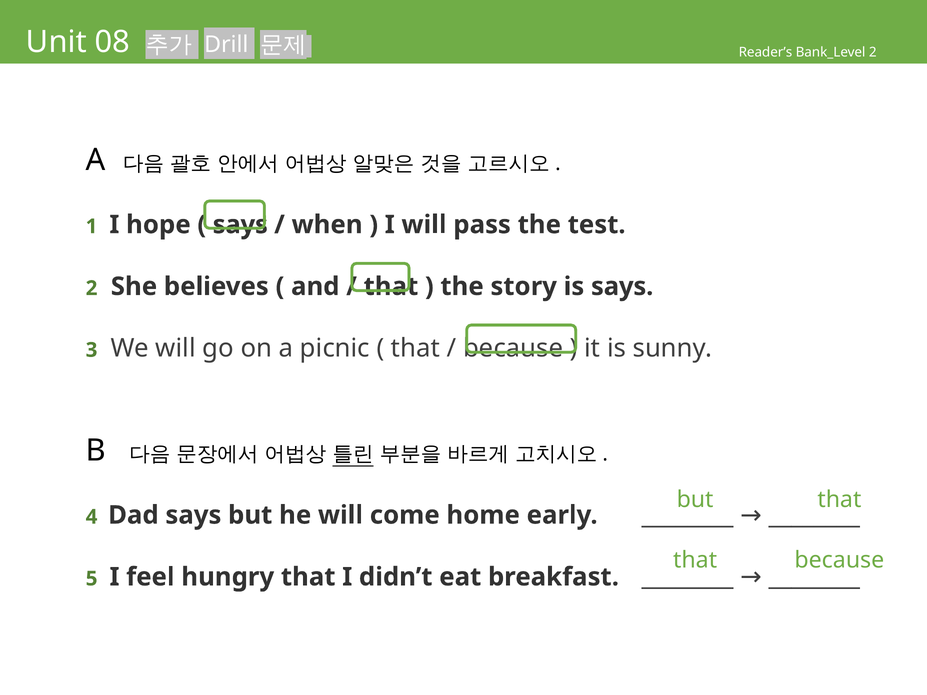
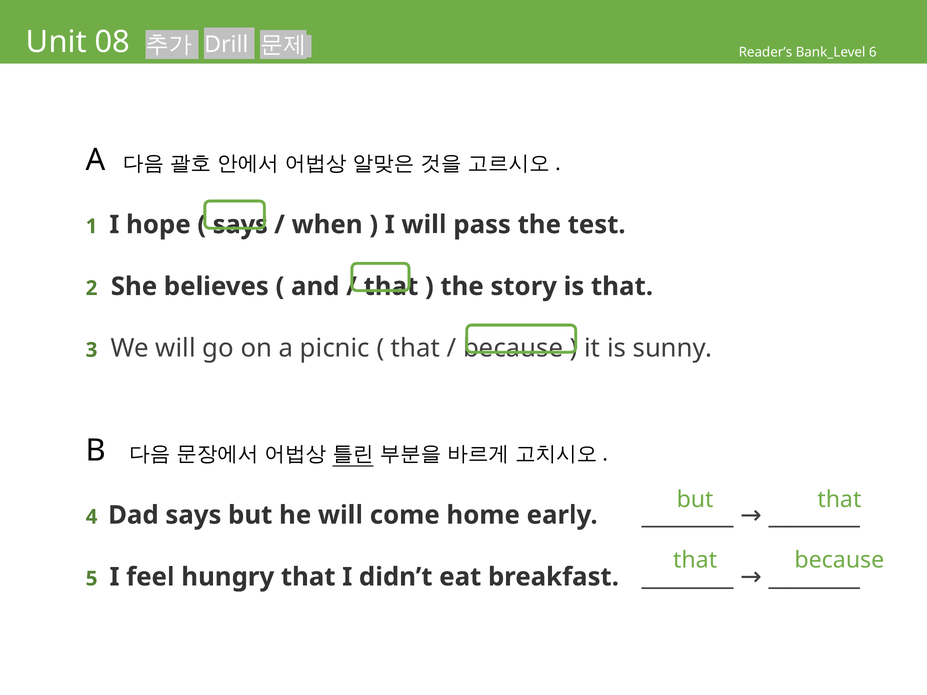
Bank_Level 2: 2 -> 6 (873, 52)
is says: says -> that (622, 287)
